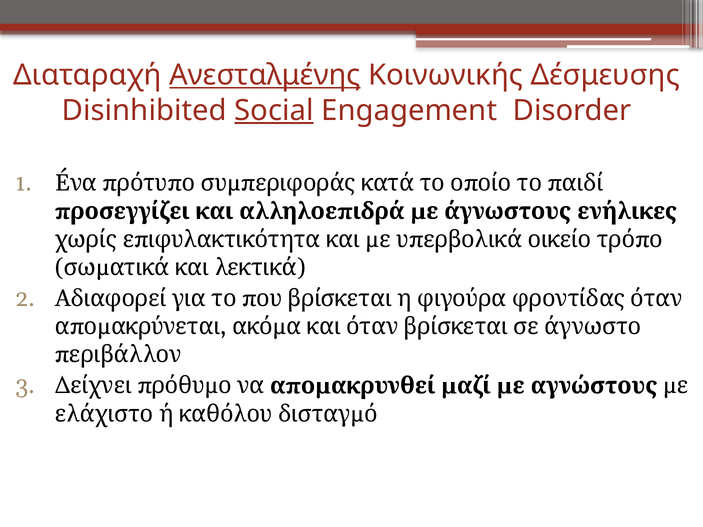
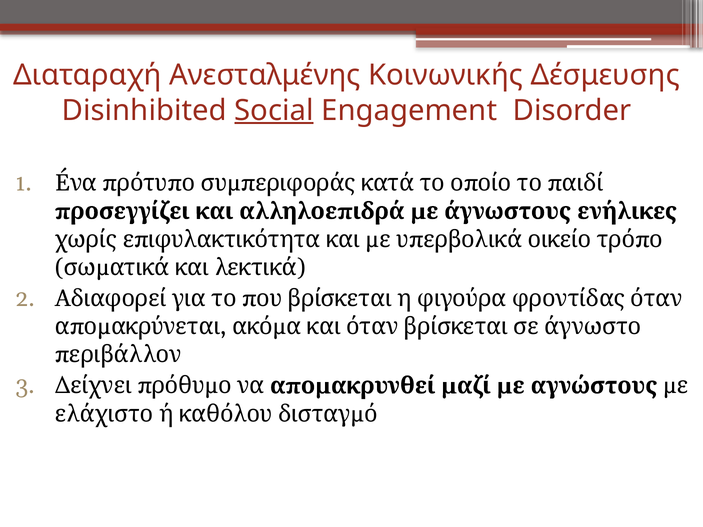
Ανεσταλμένης underline: present -> none (265, 75)
